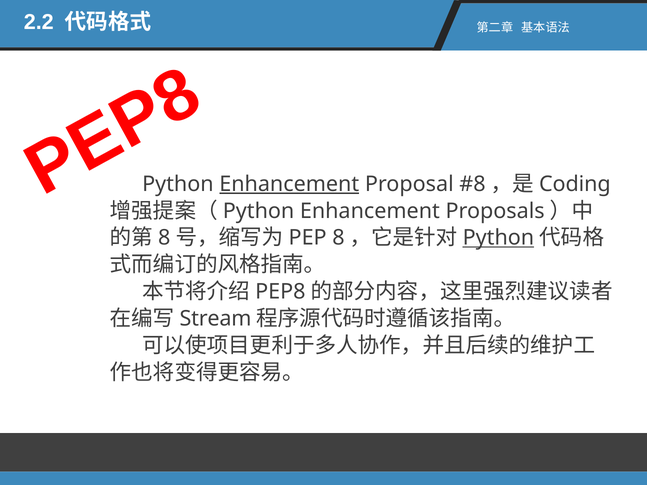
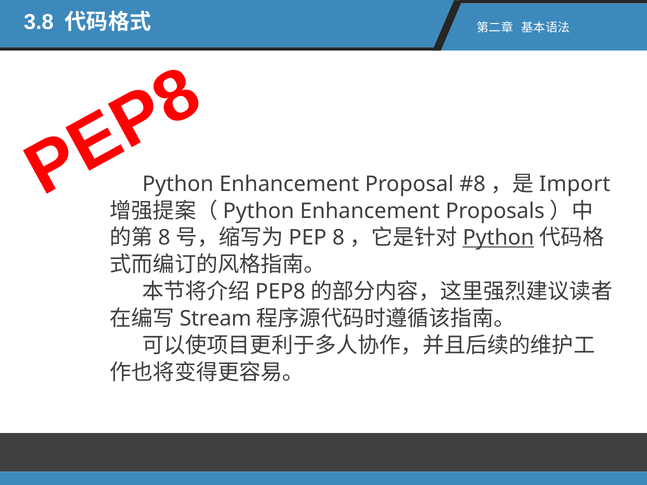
2.2: 2.2 -> 3.8 (39, 22)
Enhancement underline: present -> none (289, 184)
Coding: Coding -> Import (575, 184)
